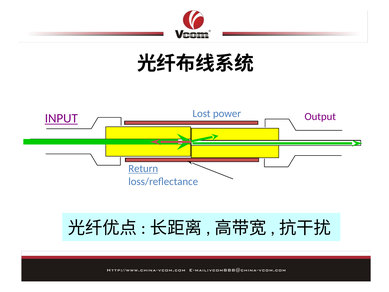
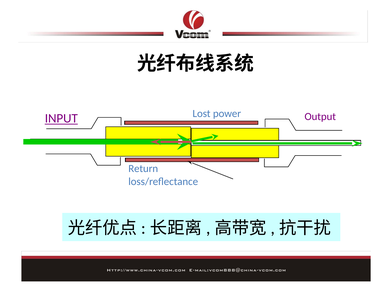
Return underline: present -> none (143, 168)
